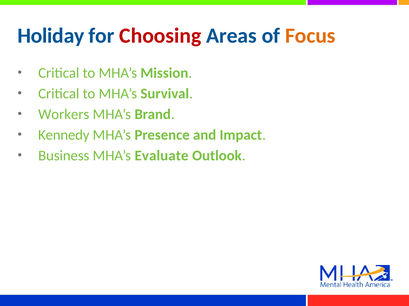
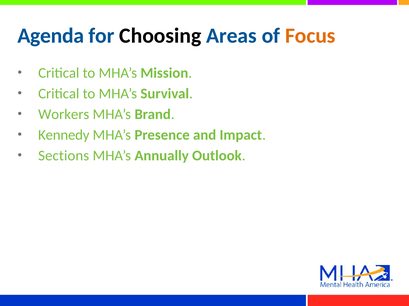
Holiday: Holiday -> Agenda (51, 36)
Choosing colour: red -> black (160, 36)
Business: Business -> Sections (64, 156)
Evaluate: Evaluate -> Annually (162, 156)
